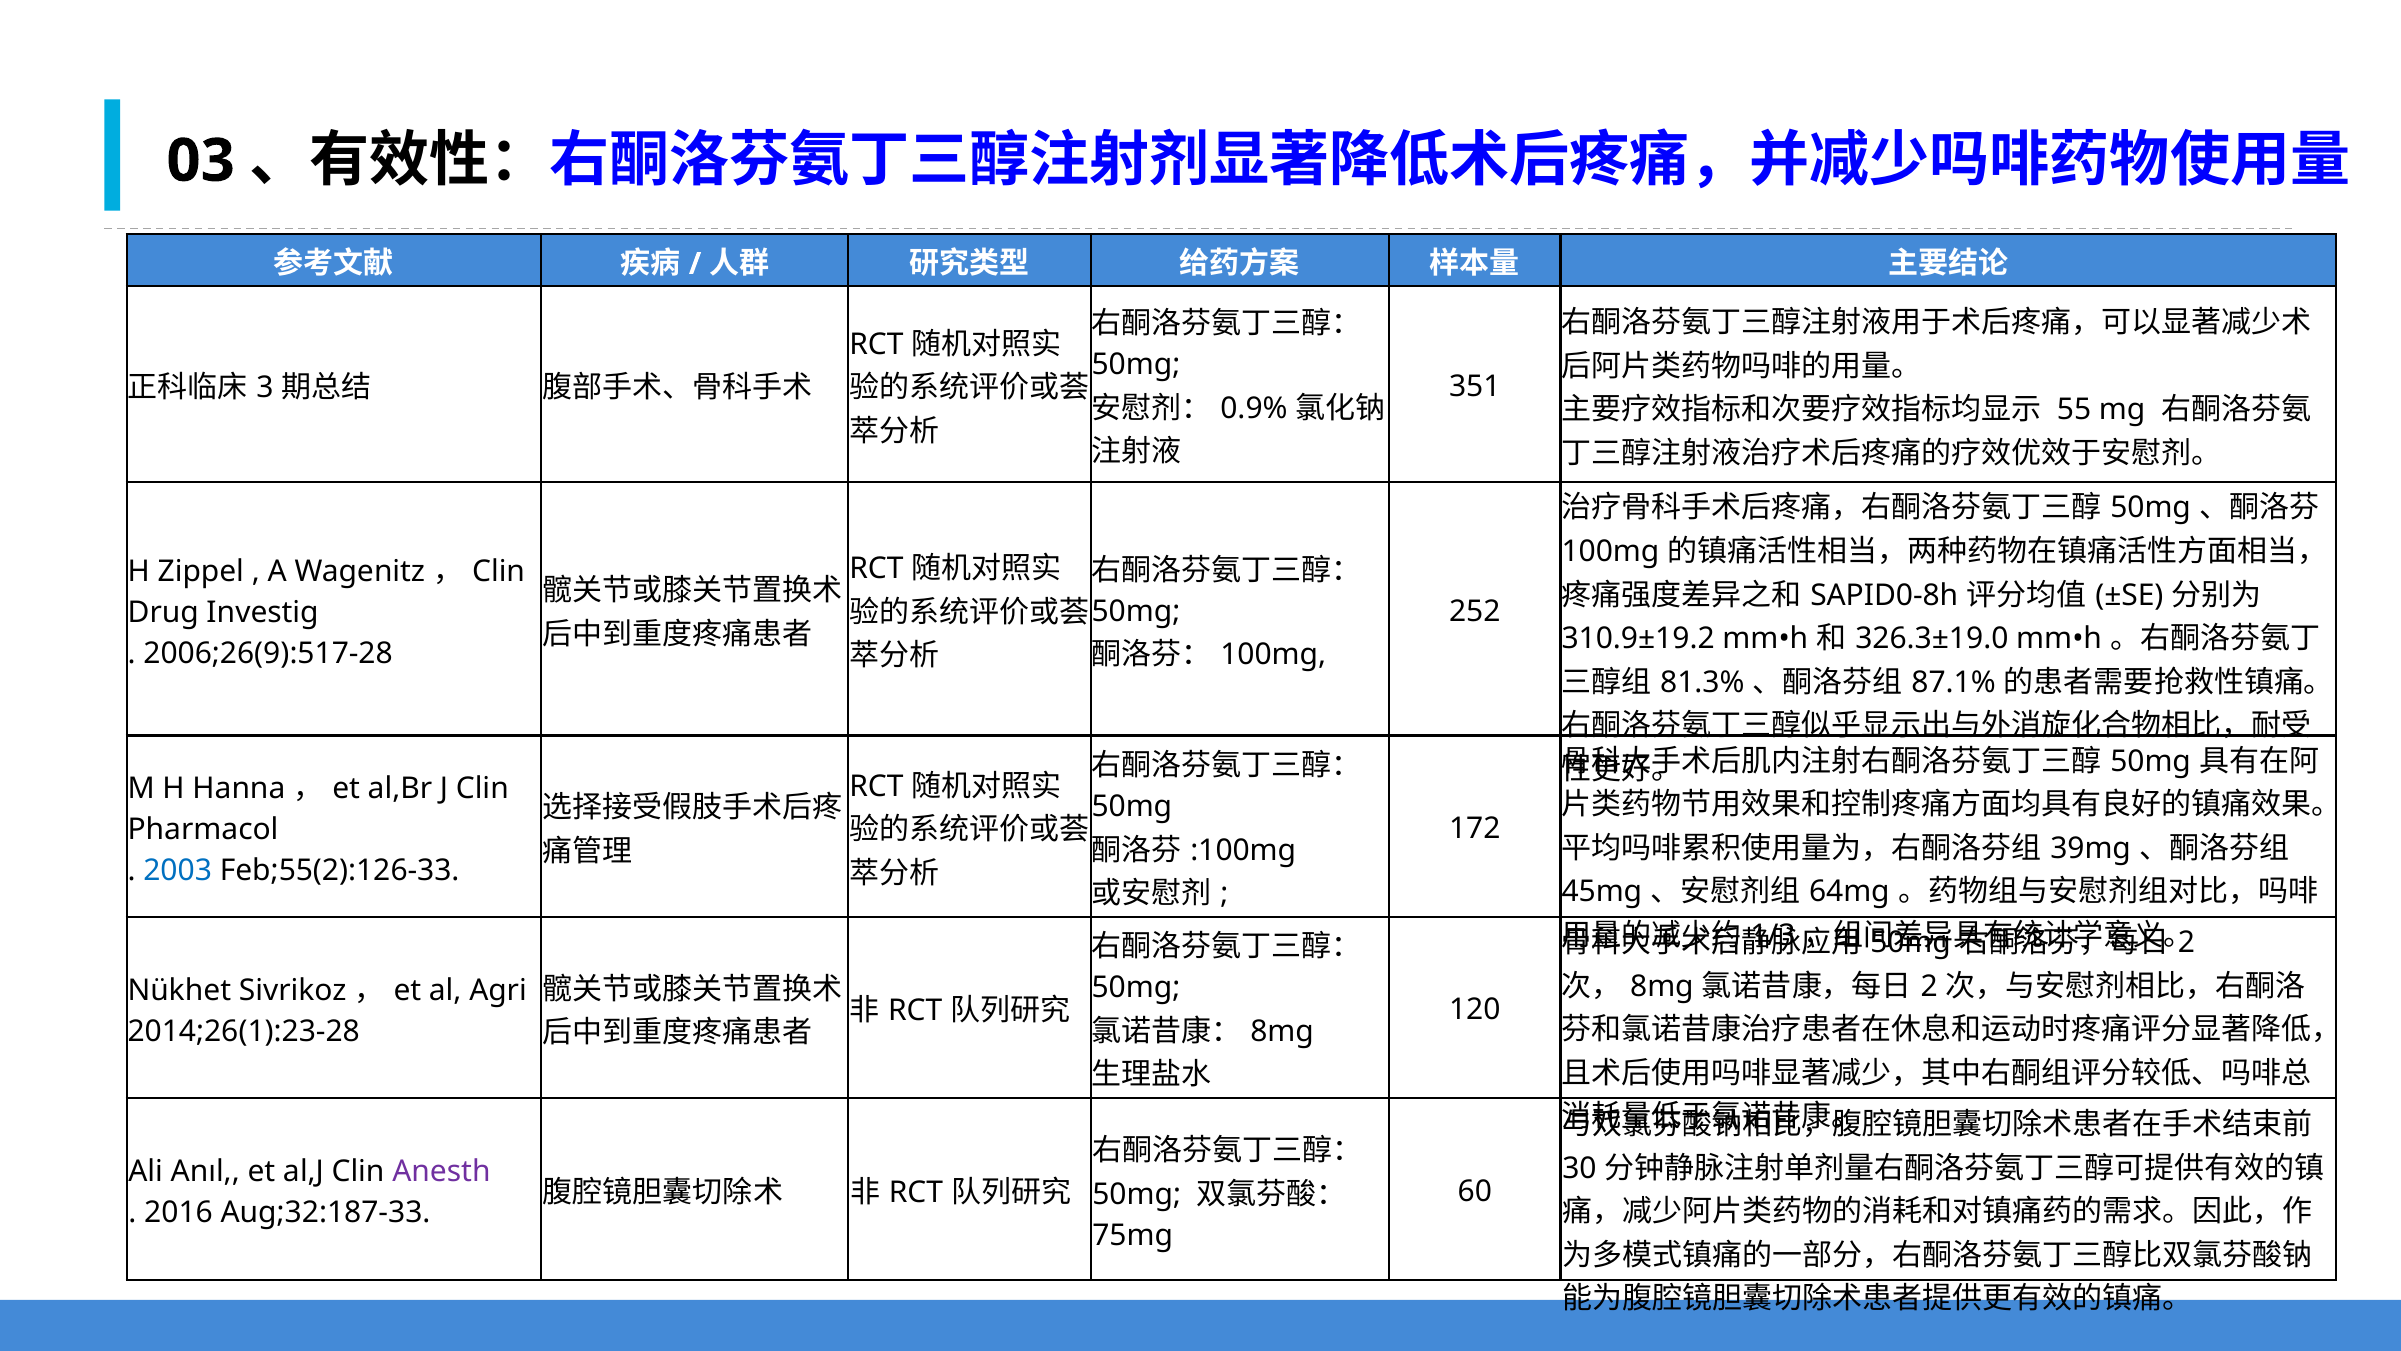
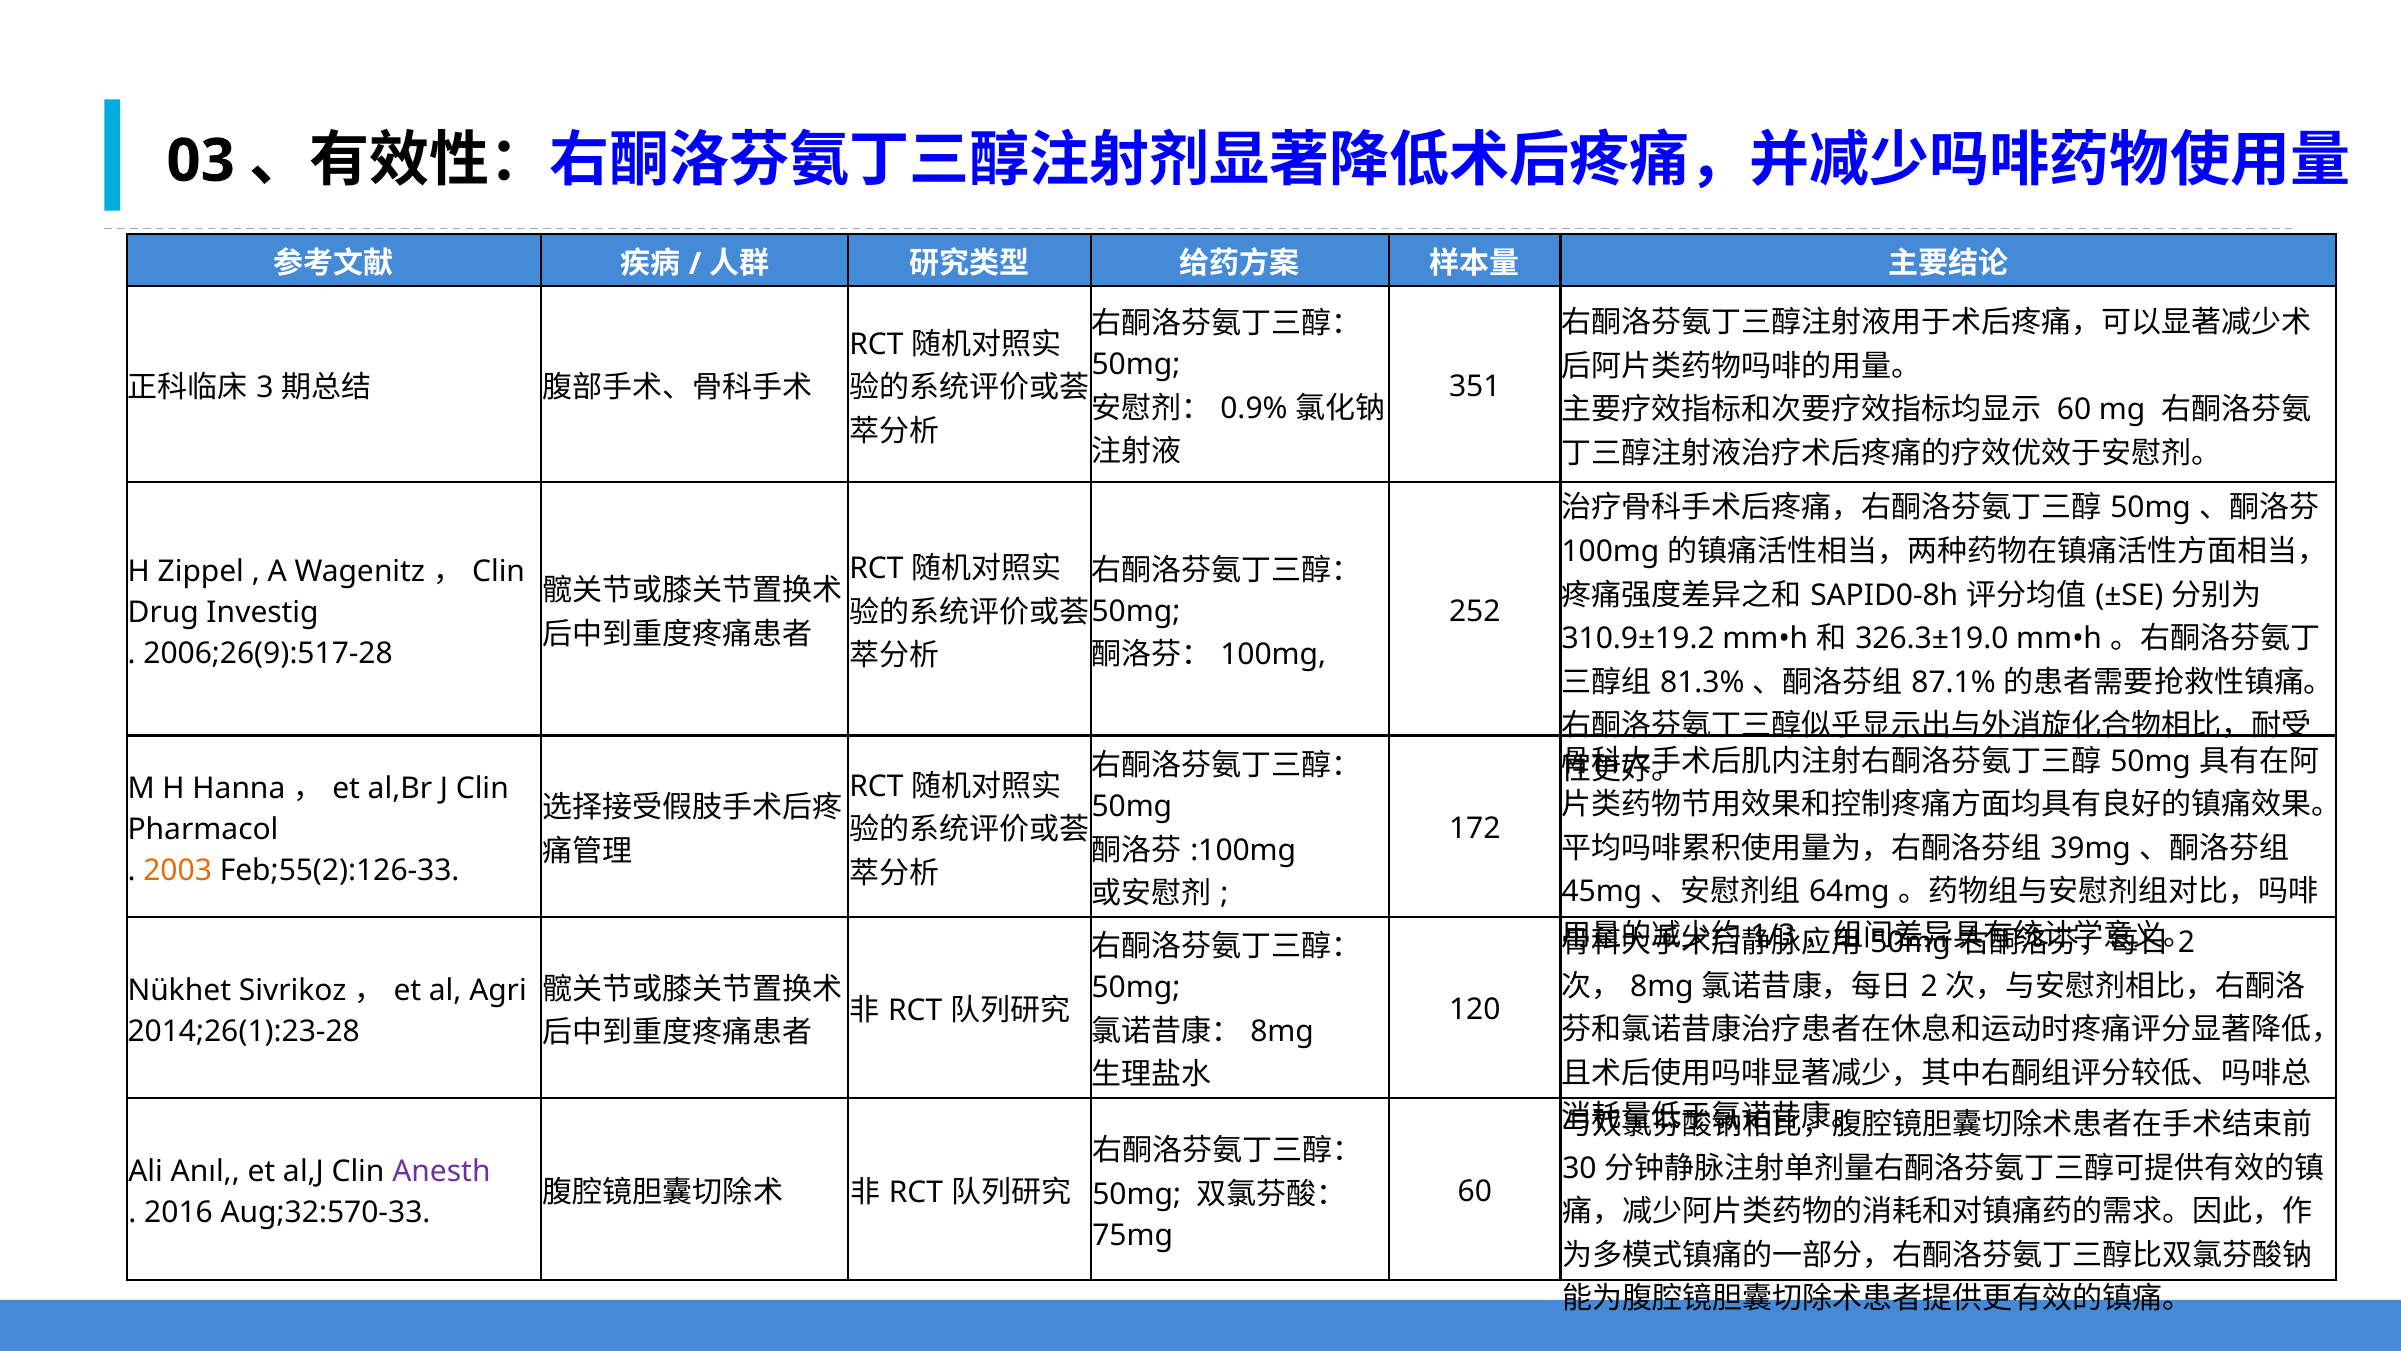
55: 55 -> 60 (2074, 410)
2003 colour: blue -> orange (178, 870)
Aug;32:187-33: Aug;32:187-33 -> Aug;32:570-33 (326, 1212)
